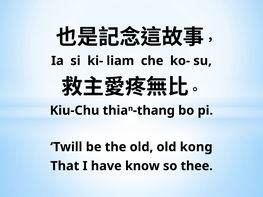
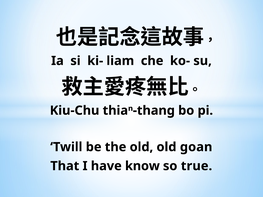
kong: kong -> goan (196, 147)
thee: thee -> true (197, 166)
